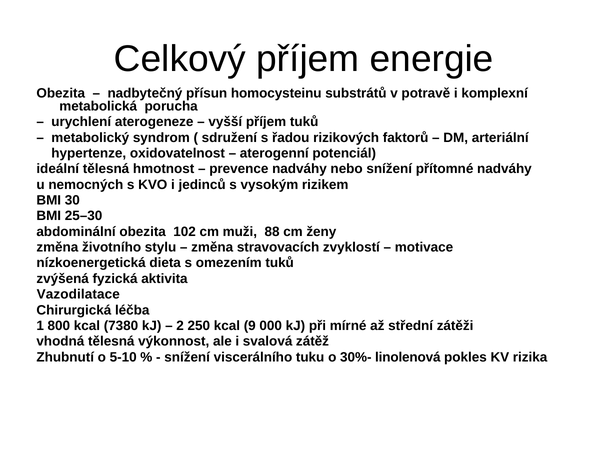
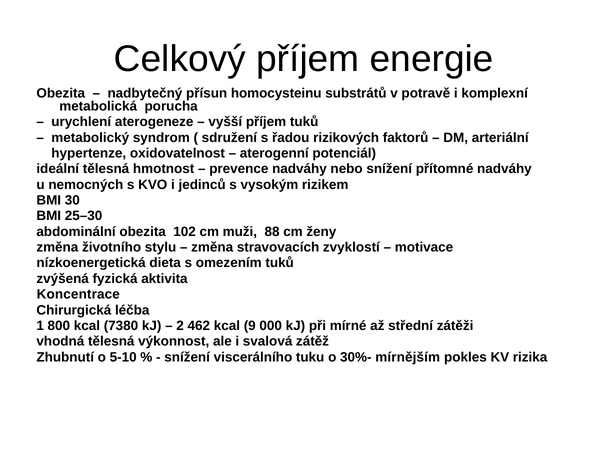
Vazodilatace: Vazodilatace -> Koncentrace (78, 294)
250: 250 -> 462 (199, 326)
linolenová: linolenová -> mírnějším (408, 357)
